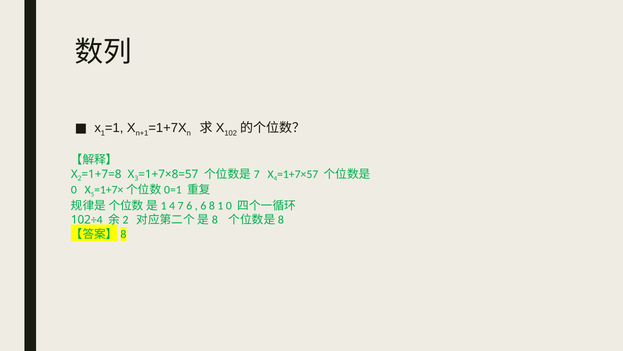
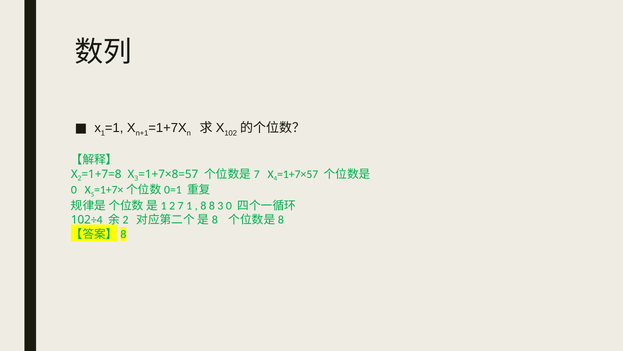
4: 4 -> 2 (172, 206)
7 6: 6 -> 1 (189, 206)
6: 6 -> 8 (203, 206)
8 1: 1 -> 3 (220, 206)
